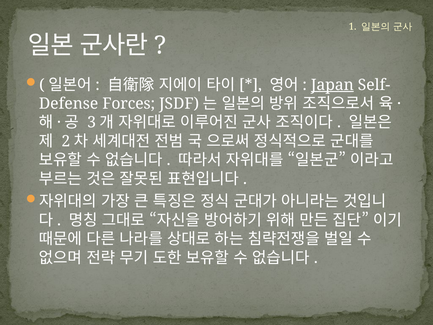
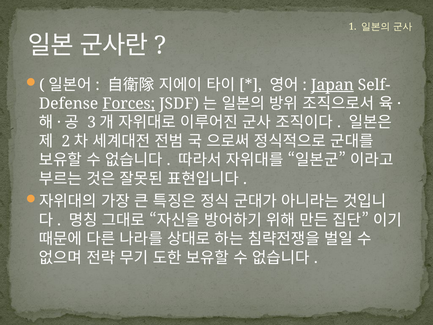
Forces underline: none -> present (129, 104)
